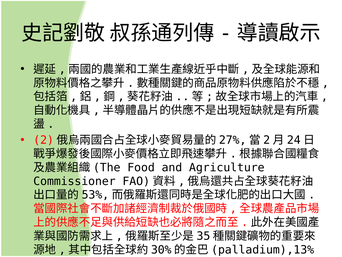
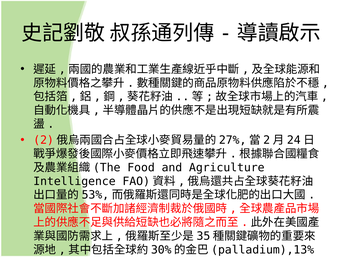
Commissioner: Commissioner -> Intelligence (74, 181)
